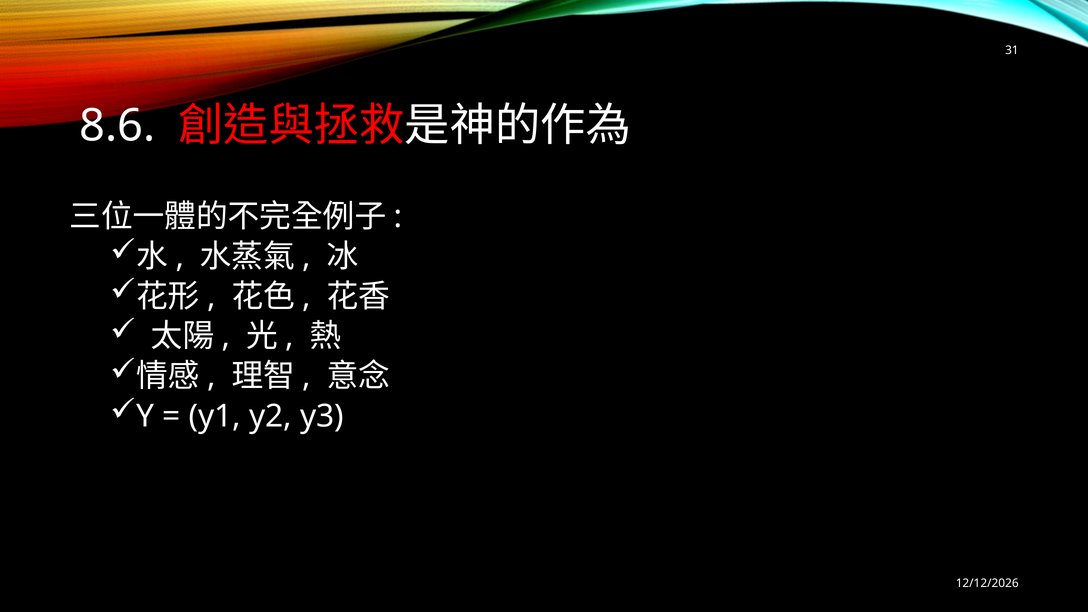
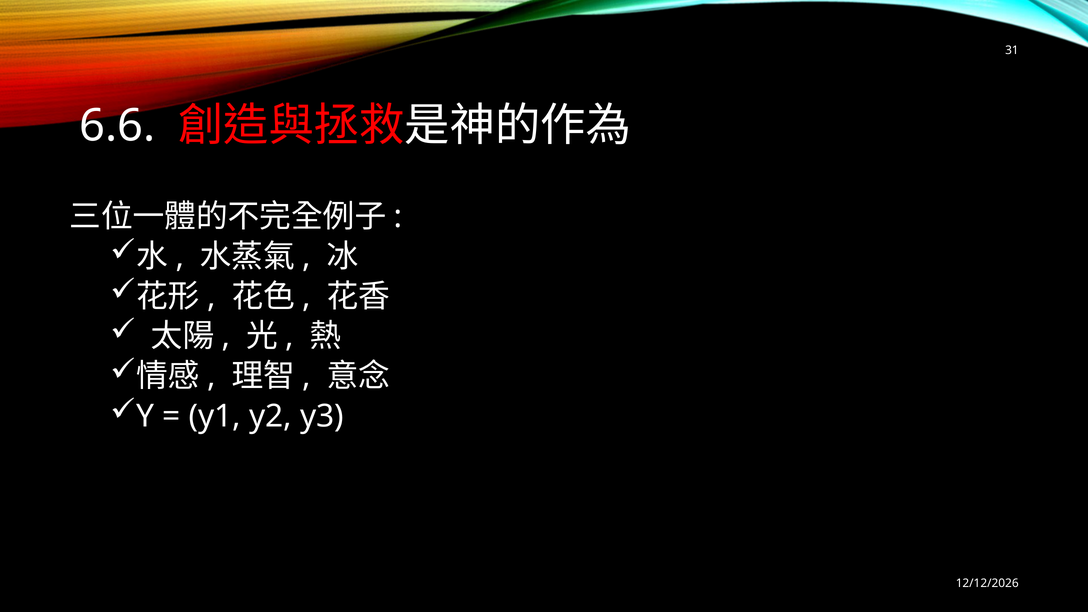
8.6: 8.6 -> 6.6 (117, 126)
